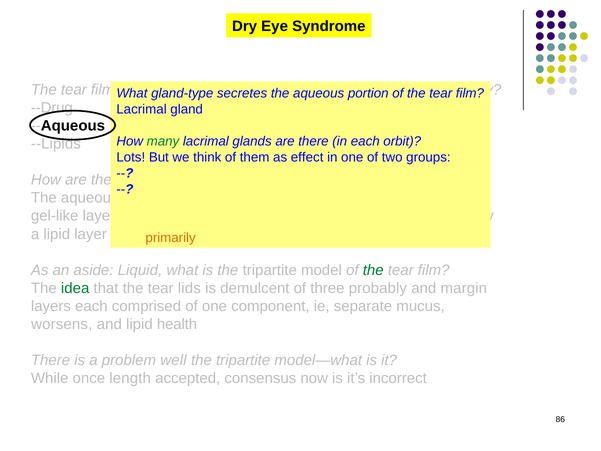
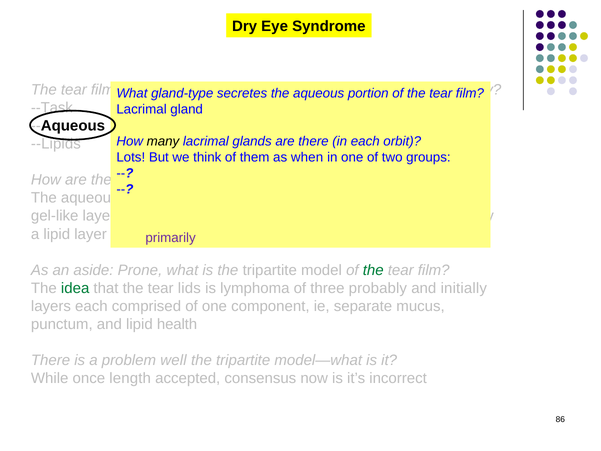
--Drug: --Drug -> --Task (52, 108)
many colour: green -> black (163, 141)
effect: effect -> when (307, 157)
primarily colour: orange -> purple (171, 238)
Liquid: Liquid -> Prone (140, 270)
demulcent: demulcent -> lymphoma (255, 288)
margin: margin -> initially (464, 288)
worsens: worsens -> punctum (62, 324)
